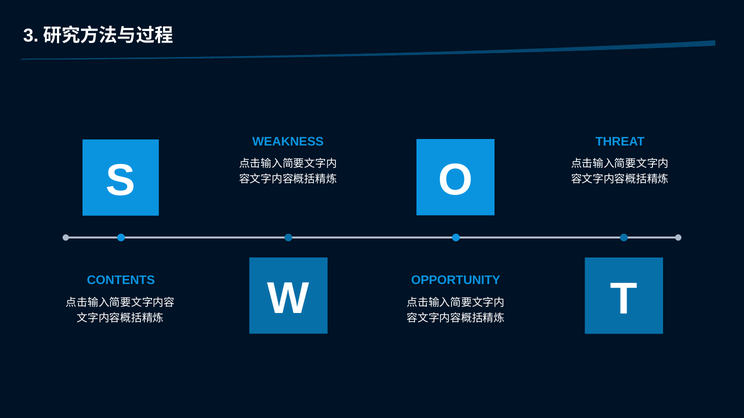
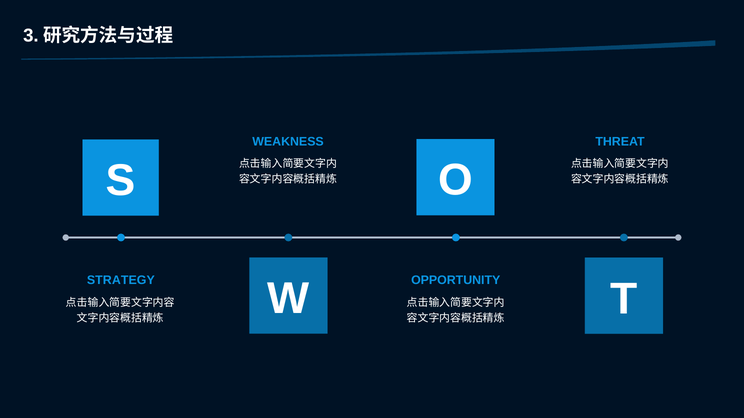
CONTENTS: CONTENTS -> STRATEGY (121, 281)
